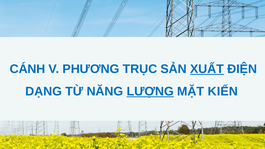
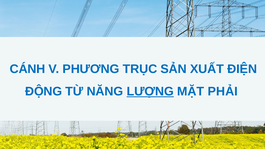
XUẤT underline: present -> none (207, 69)
DẠNG: DẠNG -> ĐỘNG (44, 91)
KIẾN: KIẾN -> PHẢI (223, 91)
